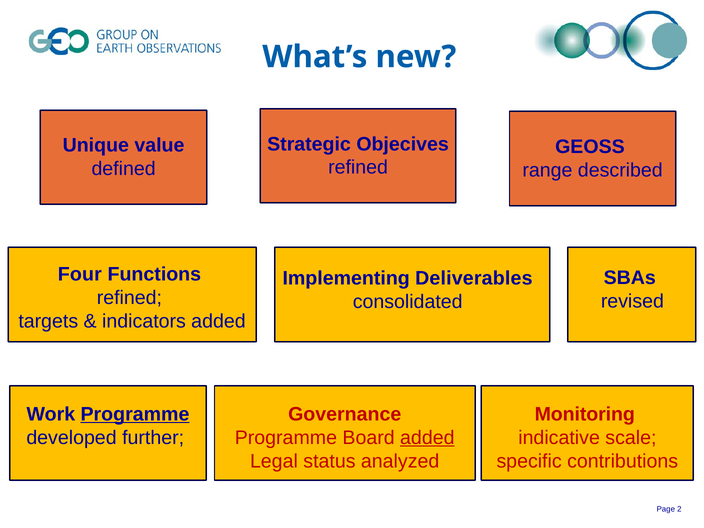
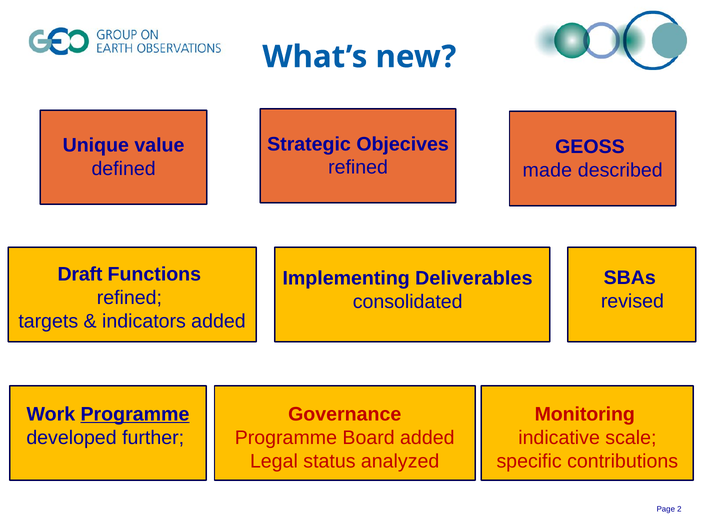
range: range -> made (547, 170)
Four: Four -> Draft (80, 274)
added underline: present -> none (427, 438)
